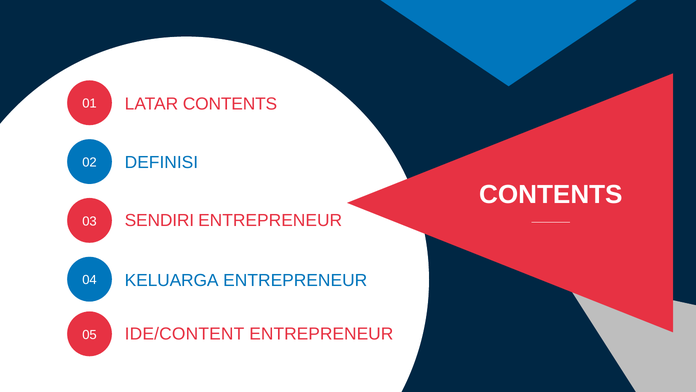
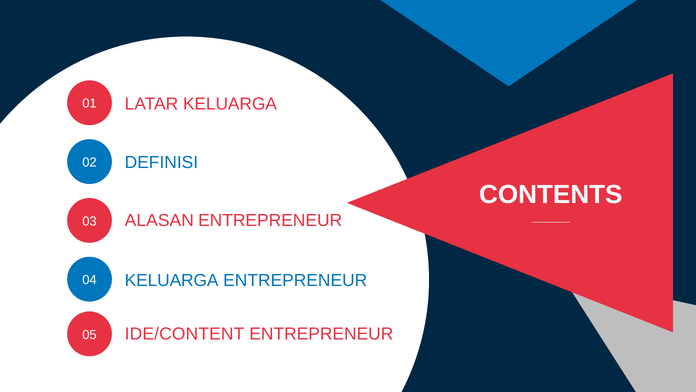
LATAR CONTENTS: CONTENTS -> KELUARGA (230, 104)
SENDIRI: SENDIRI -> ALASAN (159, 220)
